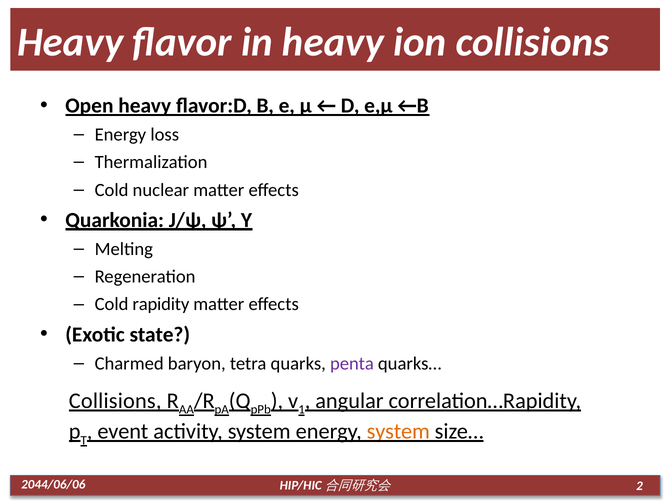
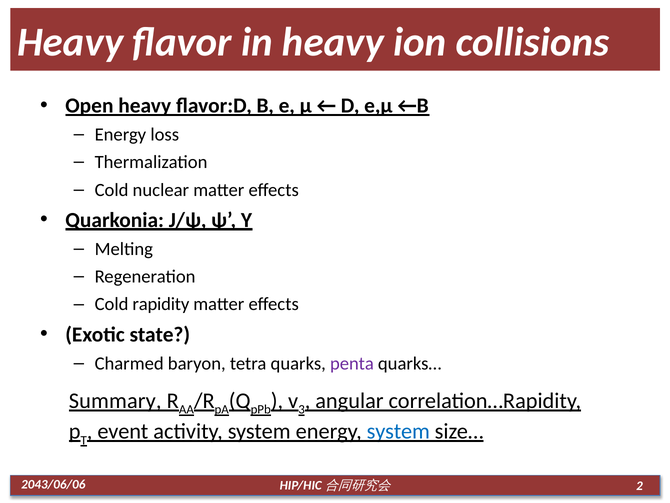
Collisions: Collisions -> Summary (115, 401)
1: 1 -> 3 (302, 409)
system colour: orange -> blue (398, 431)
2044/06/06: 2044/06/06 -> 2043/06/06 (53, 484)
